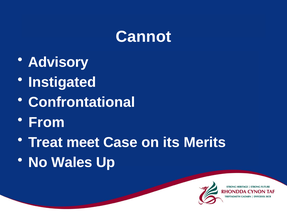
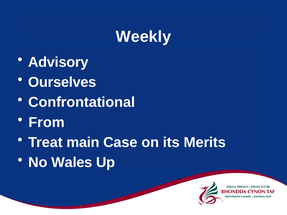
Cannot: Cannot -> Weekly (143, 37)
Instigated: Instigated -> Ourselves (62, 82)
meet: meet -> main (83, 143)
